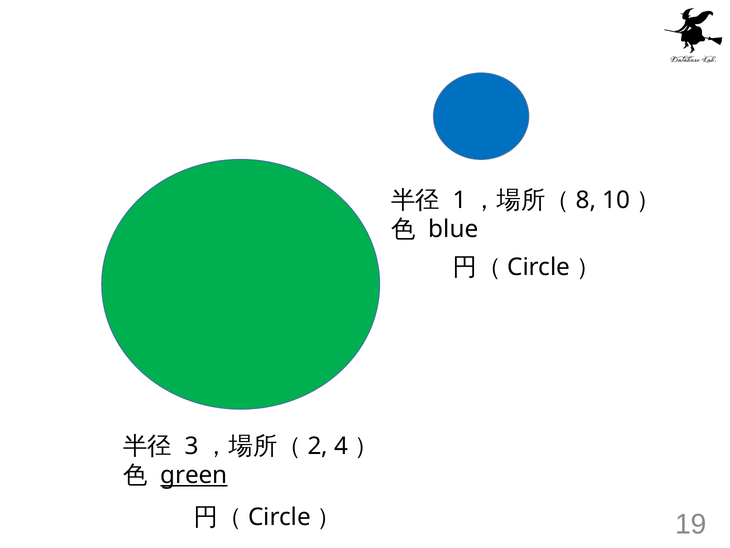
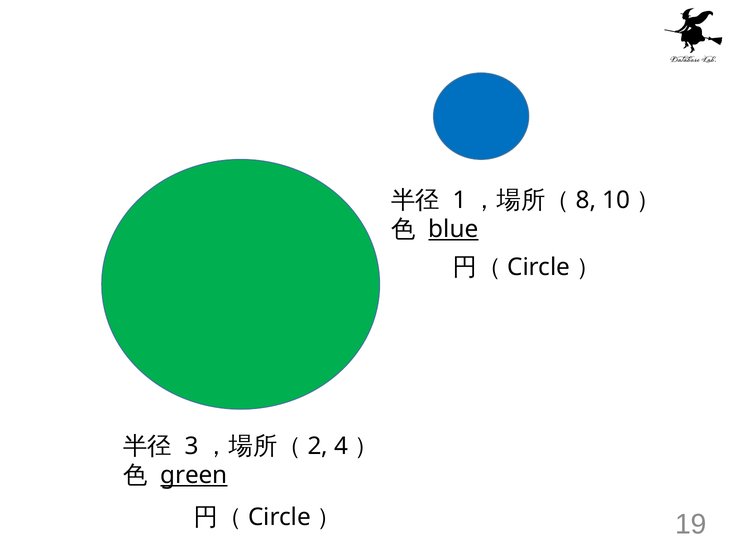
blue underline: none -> present (453, 229)
